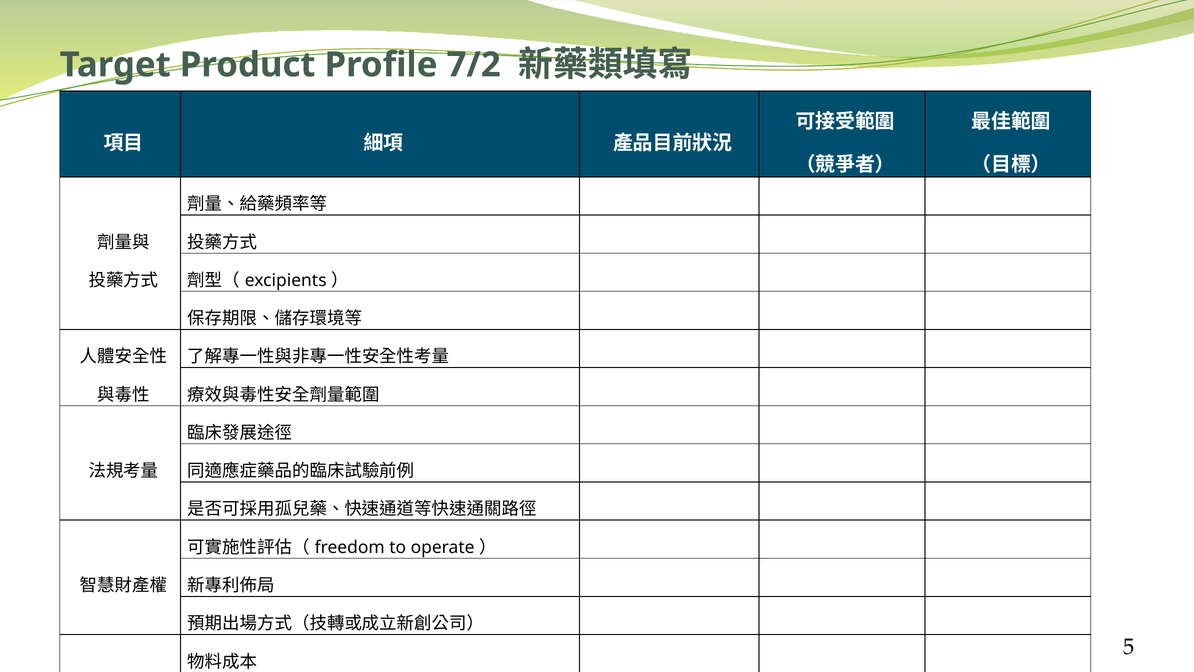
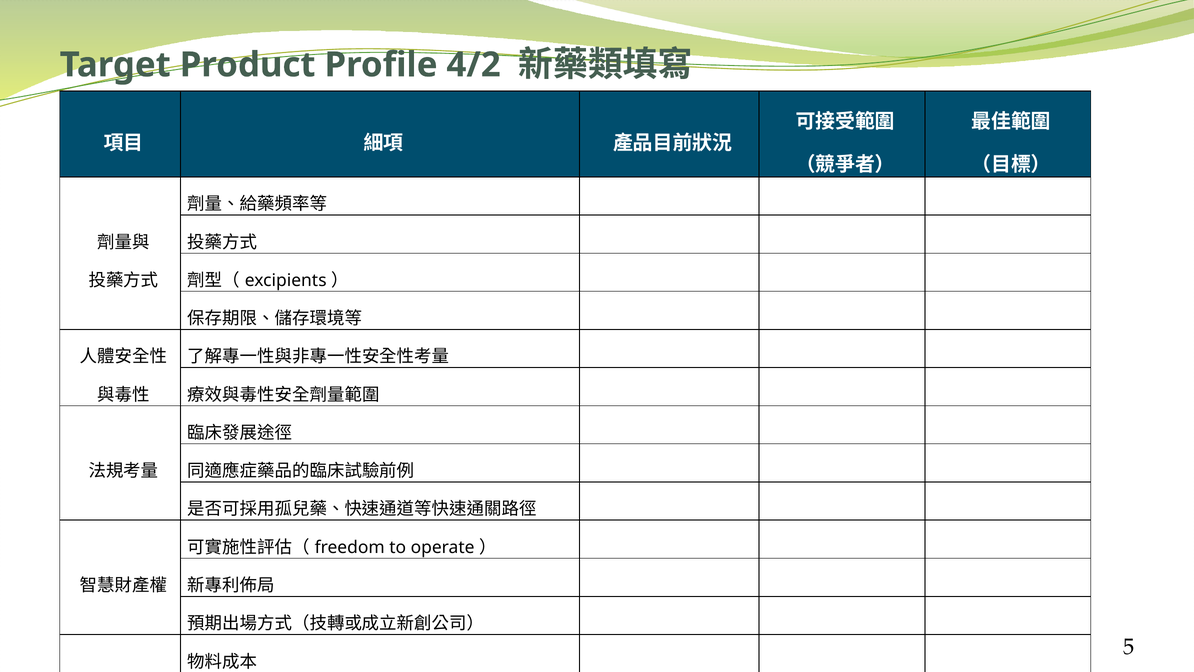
7/2: 7/2 -> 4/2 (474, 65)
